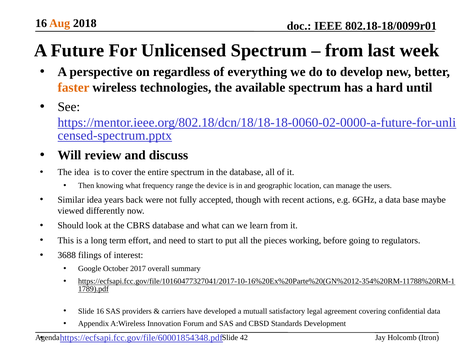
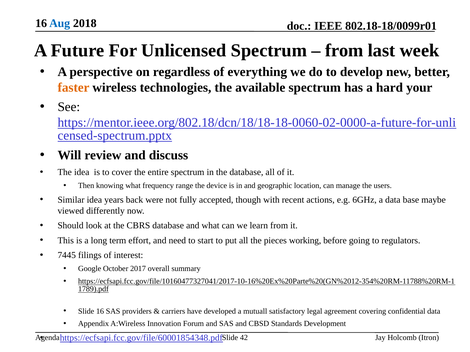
Aug colour: orange -> blue (60, 23)
until: until -> your (419, 88)
3688: 3688 -> 7445 (67, 256)
